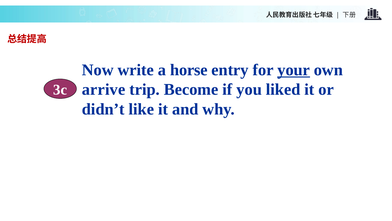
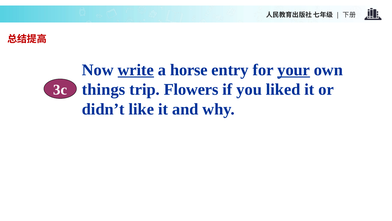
write underline: none -> present (136, 70)
arrive: arrive -> things (104, 89)
Become: Become -> Flowers (191, 89)
